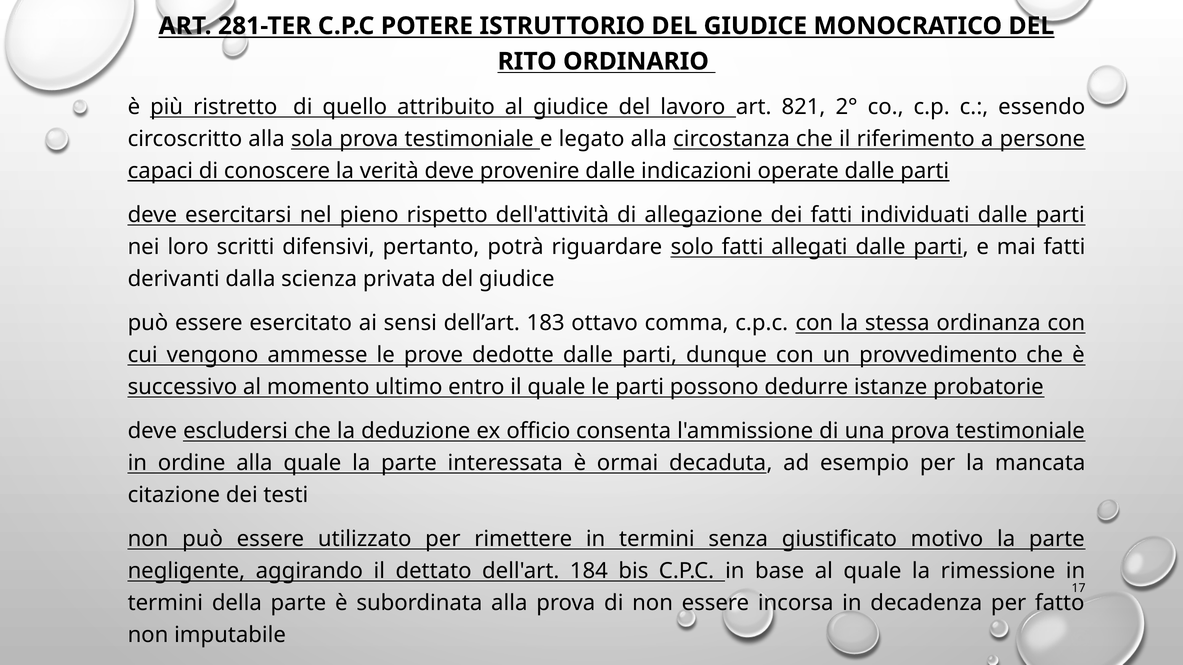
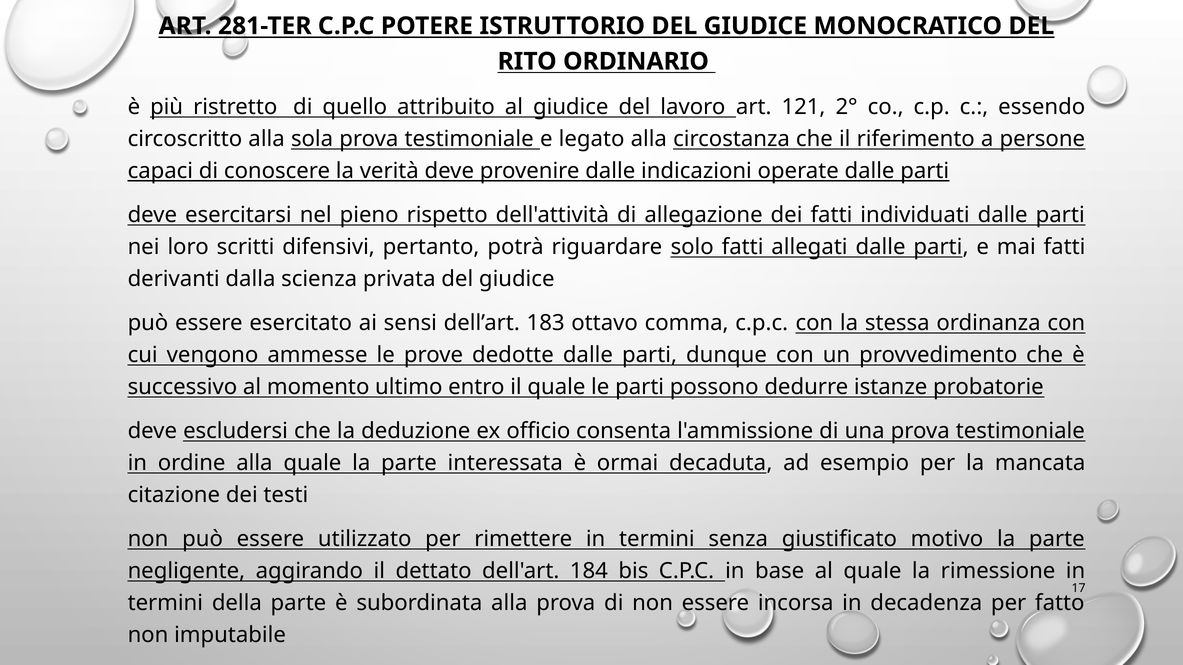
821: 821 -> 121 (803, 107)
